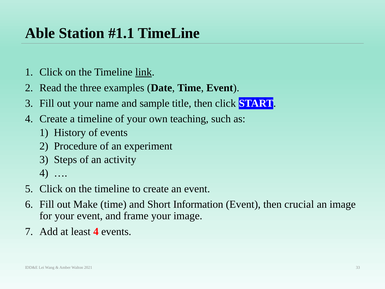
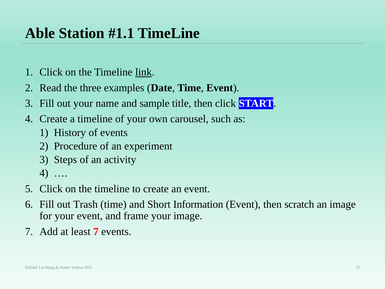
teaching: teaching -> carousel (189, 119)
Make: Make -> Trash (85, 204)
crucial: crucial -> scratch (299, 204)
least 4: 4 -> 7 (96, 231)
